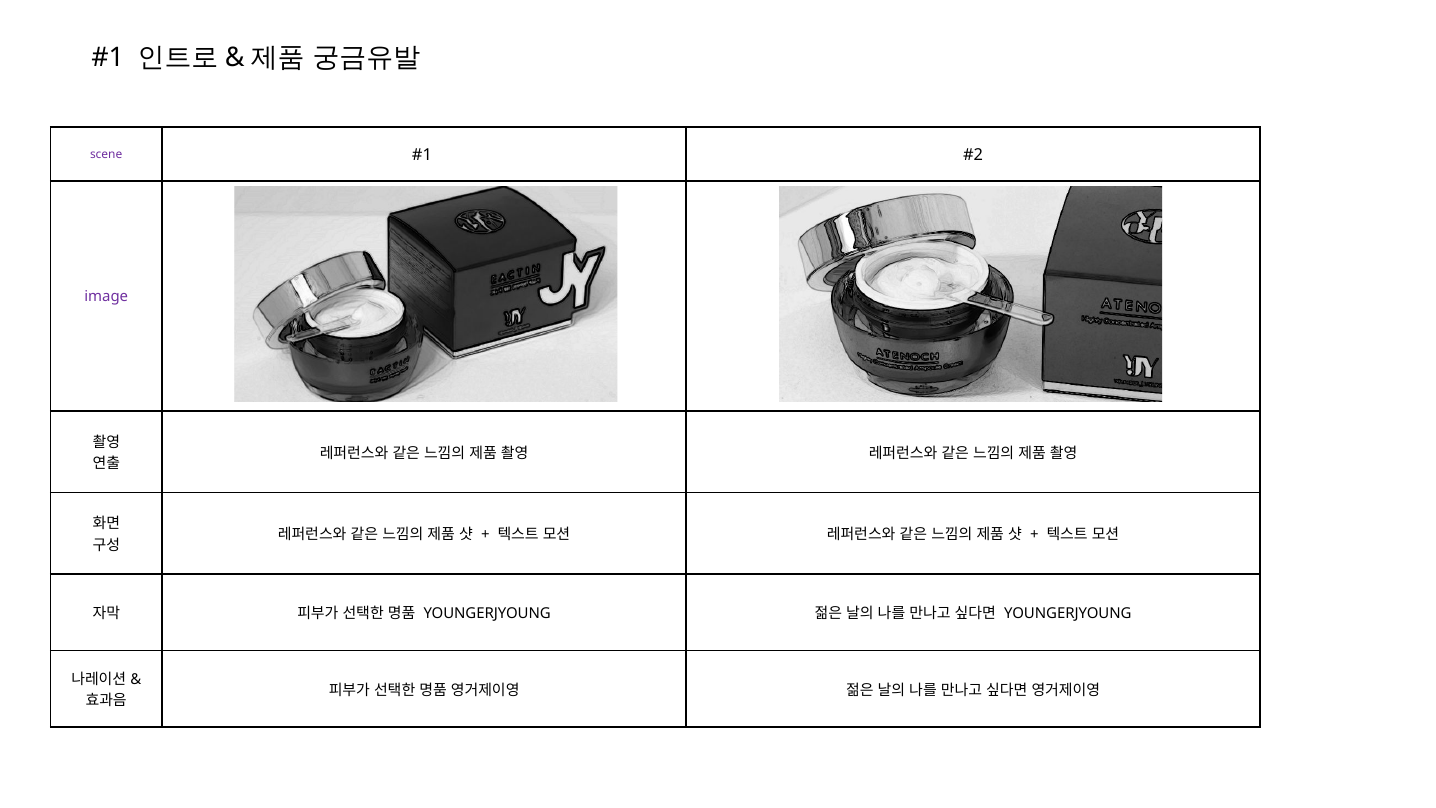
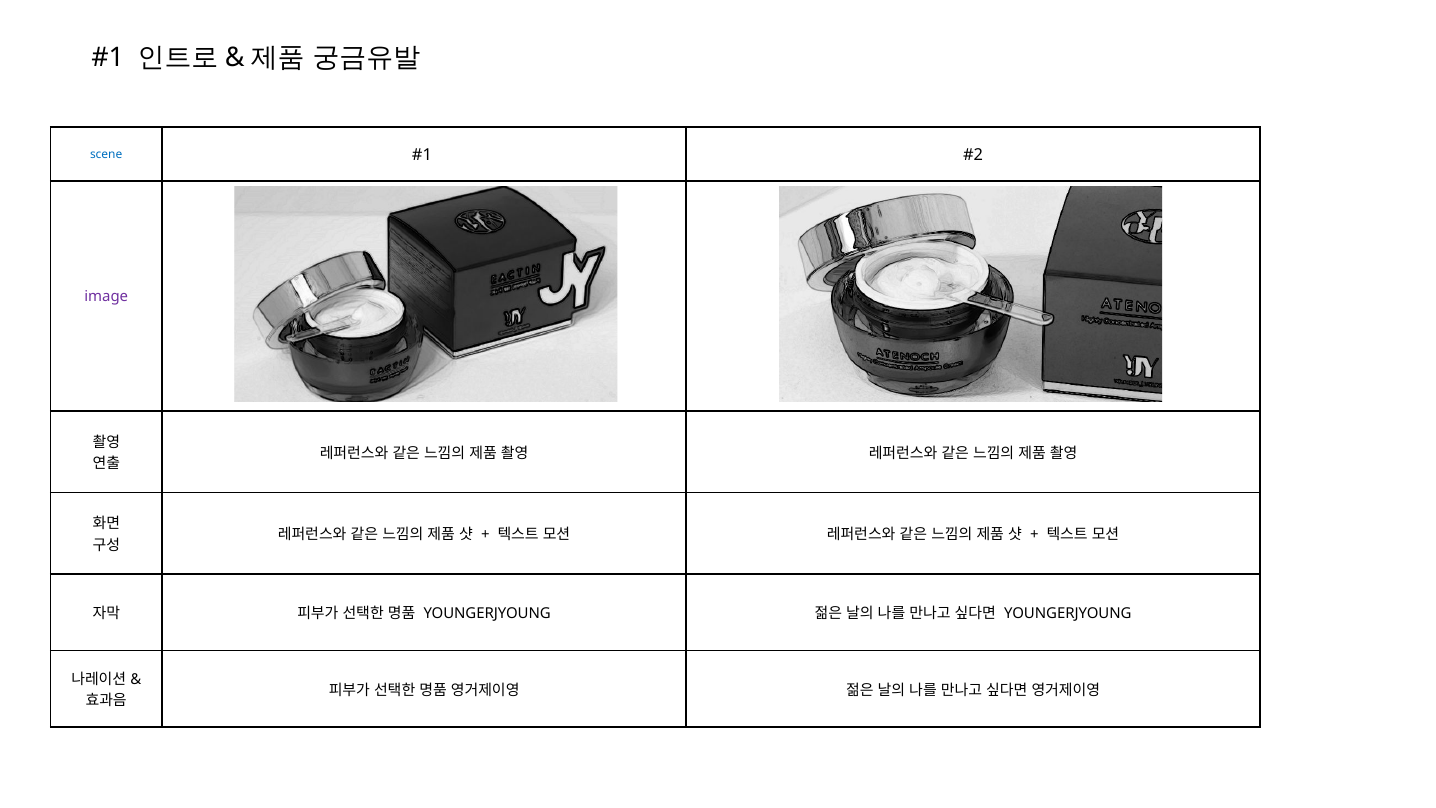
scene colour: purple -> blue (106, 155)
